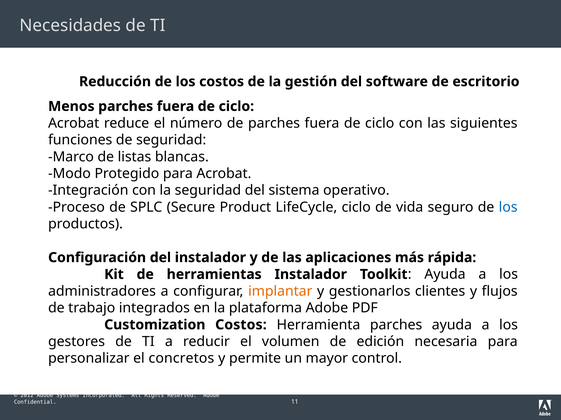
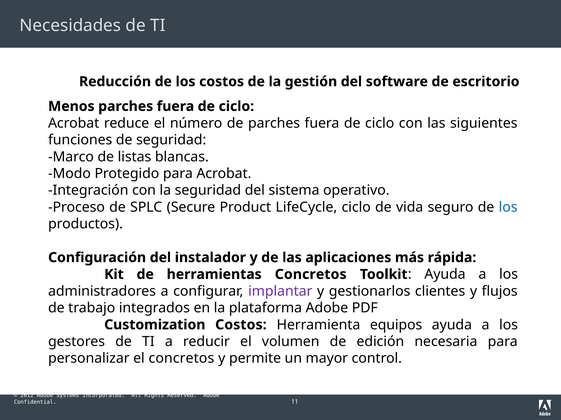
herramientas Instalador: Instalador -> Concretos (311, 275)
implantar colour: orange -> purple (280, 292)
Herramienta parches: parches -> equipos (396, 325)
